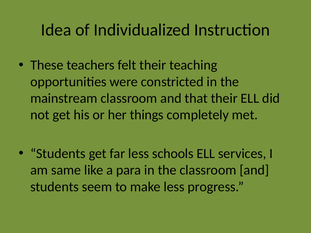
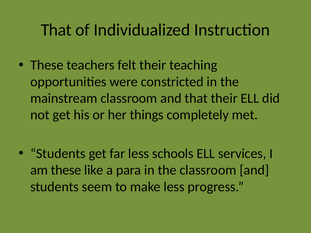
Idea: Idea -> That (56, 30)
am same: same -> these (66, 170)
